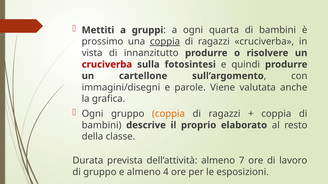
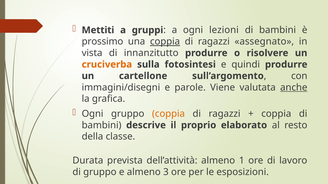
quarta: quarta -> lezioni (224, 30)
ragazzi cruciverba: cruciverba -> assegnato (264, 42)
cruciverba colour: red -> orange (107, 65)
anche underline: none -> present (294, 88)
7: 7 -> 1 (242, 161)
4: 4 -> 3 (166, 173)
